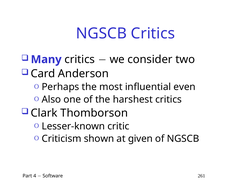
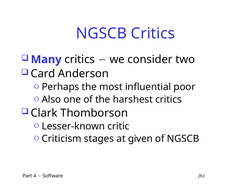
even: even -> poor (185, 87)
shown: shown -> stages (99, 139)
